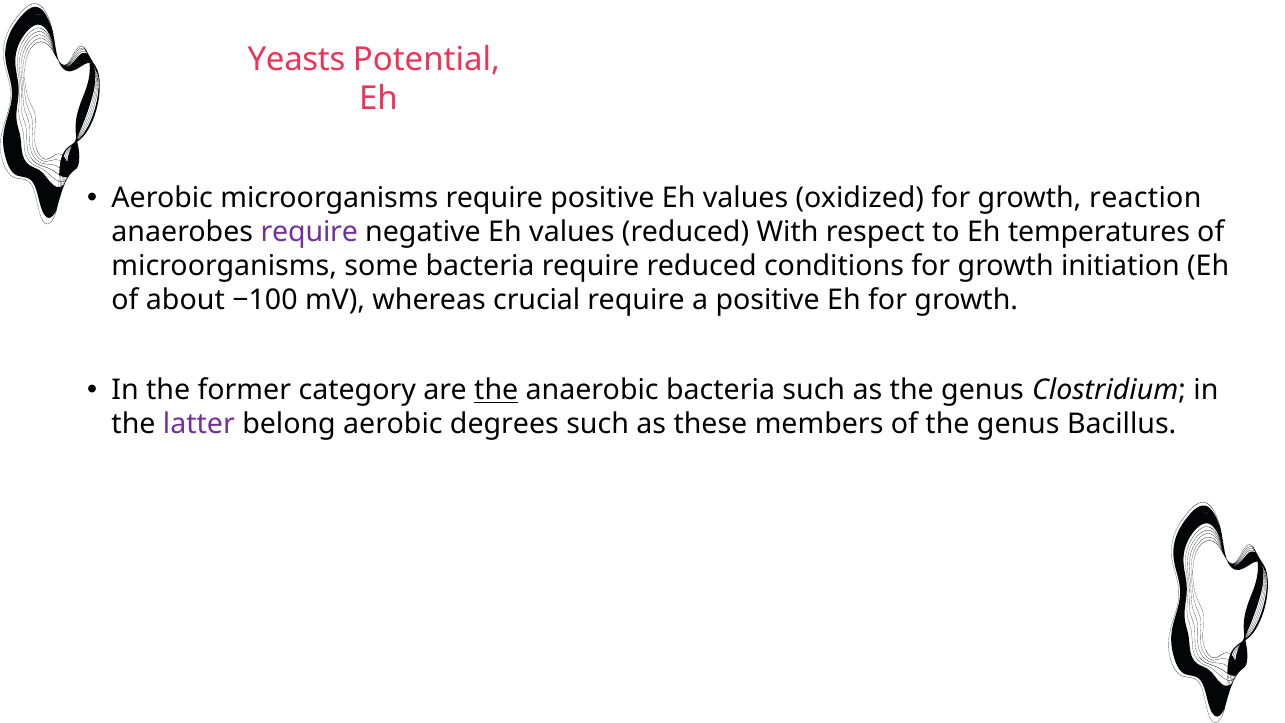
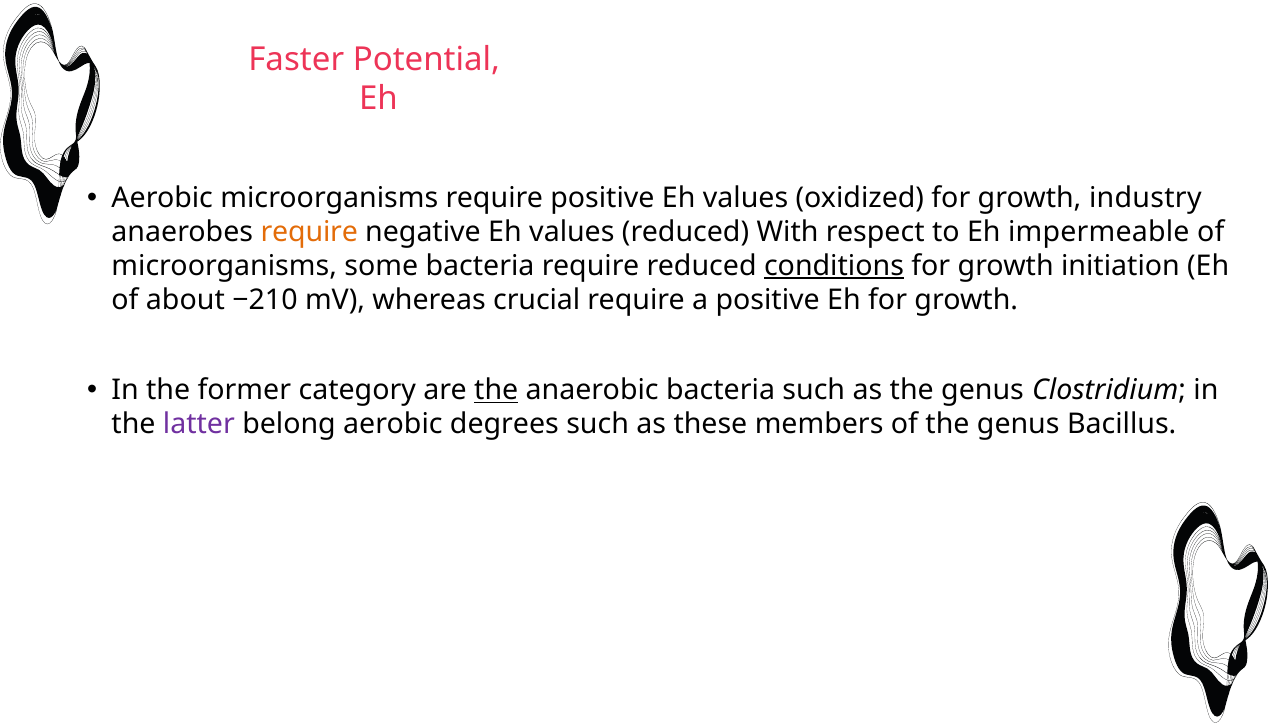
Yeasts: Yeasts -> Faster (296, 60)
reaction: reaction -> industry (1145, 198)
require colour: purple -> orange (309, 232)
temperatures: temperatures -> impermeable (1099, 232)
conditions underline: none -> present (834, 266)
−100: −100 -> −210 (265, 300)
